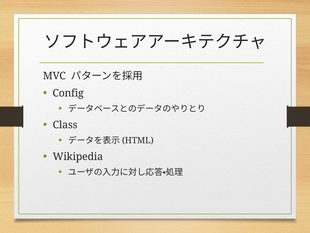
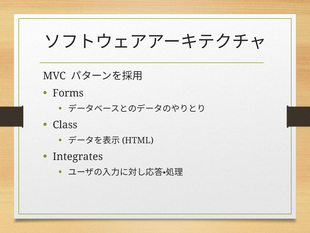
Config: Config -> Forms (68, 93)
Wikipedia: Wikipedia -> Integrates (78, 156)
